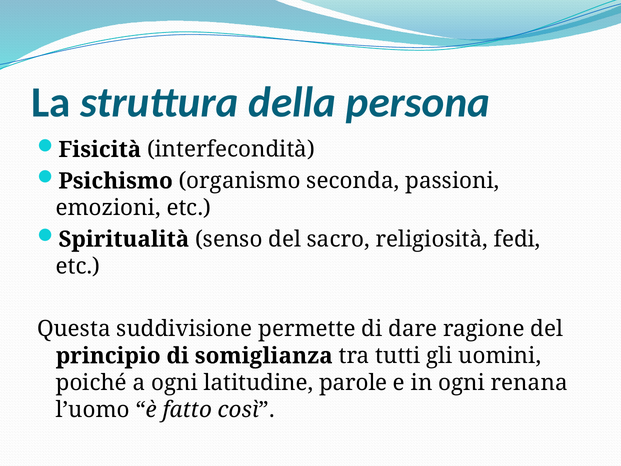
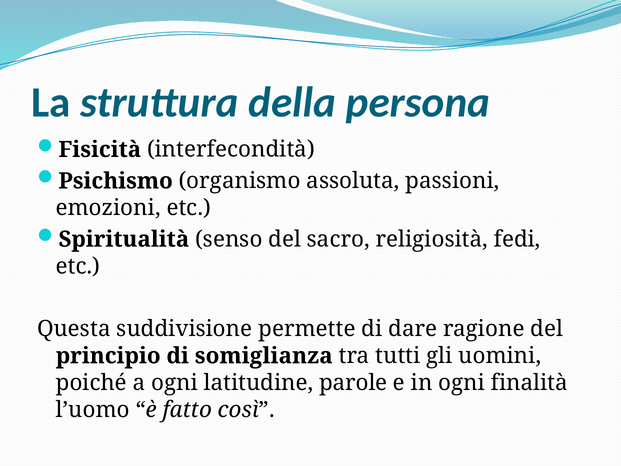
seconda: seconda -> assoluta (353, 181)
renana: renana -> finalità (529, 383)
